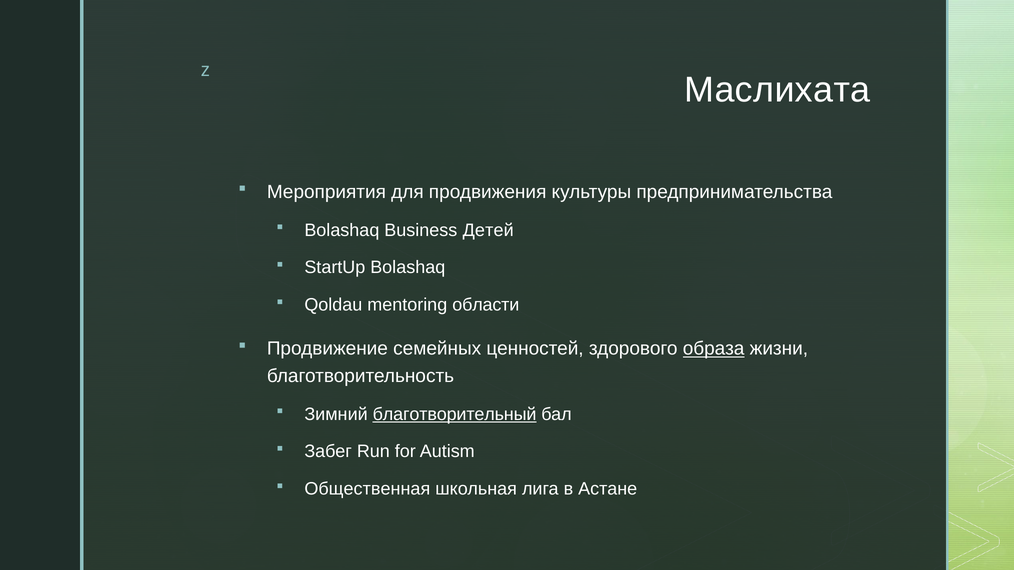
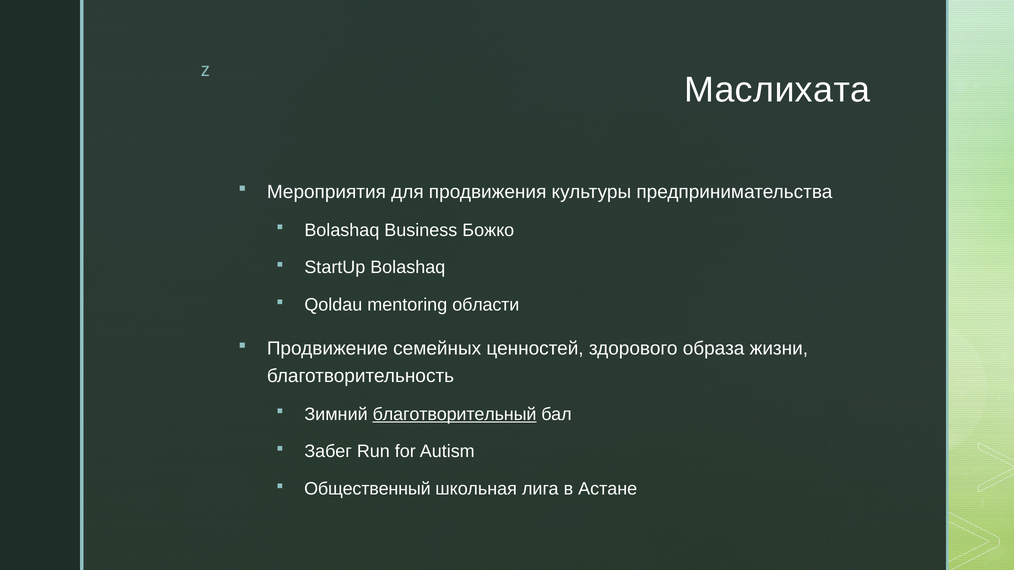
Детей: Детей -> Божко (488, 230)
образа underline: present -> none (714, 349)
Общественная: Общественная -> Общественный (367, 489)
